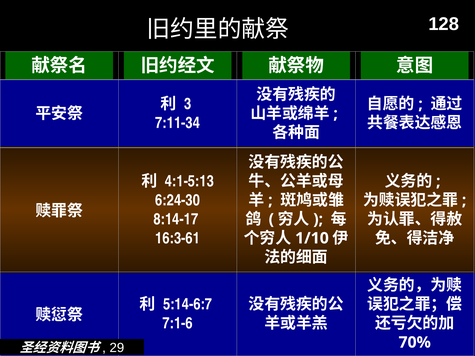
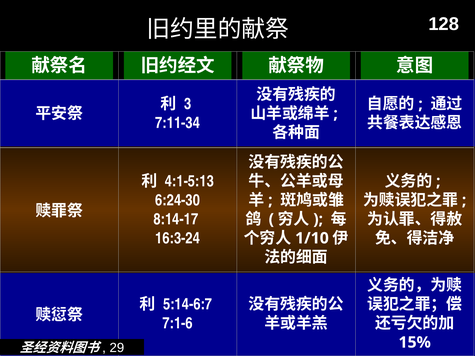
16:3-61: 16:3-61 -> 16:3-24 (178, 238)
70%: 70% -> 15% (415, 343)
